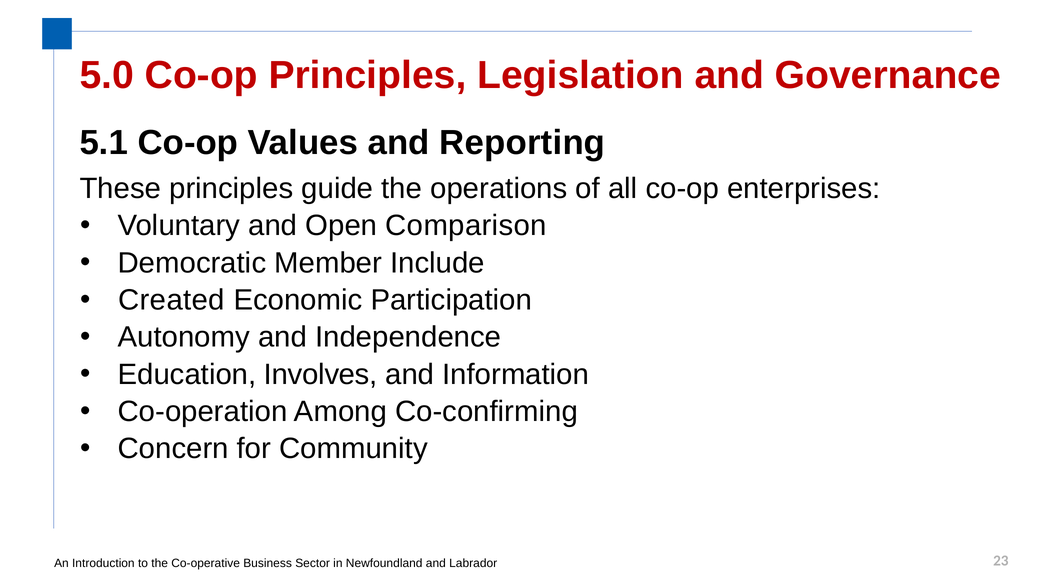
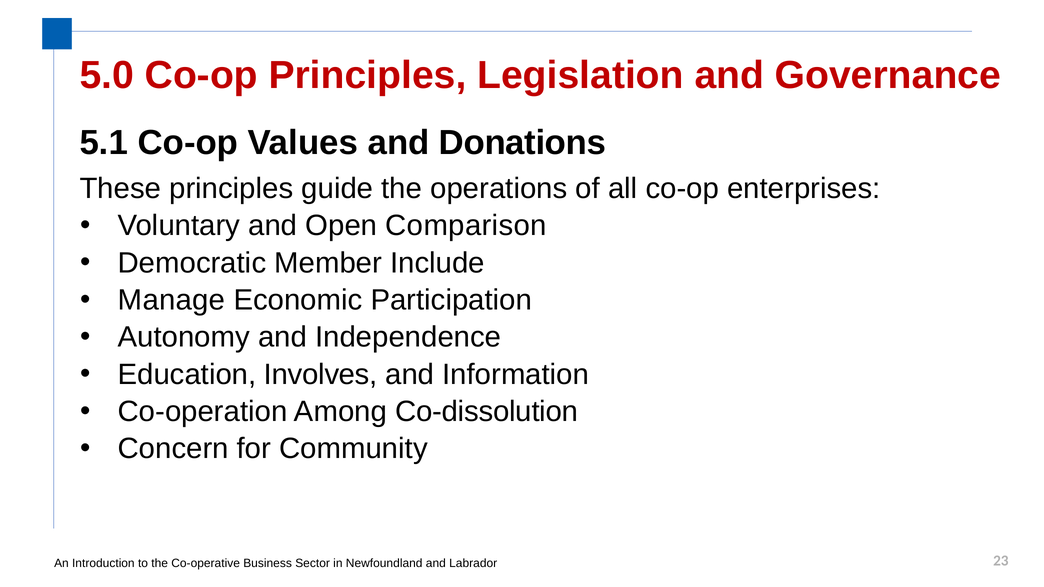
Reporting: Reporting -> Donations (522, 143)
Created: Created -> Manage (171, 300)
Co-confirming: Co-confirming -> Co-dissolution (487, 412)
